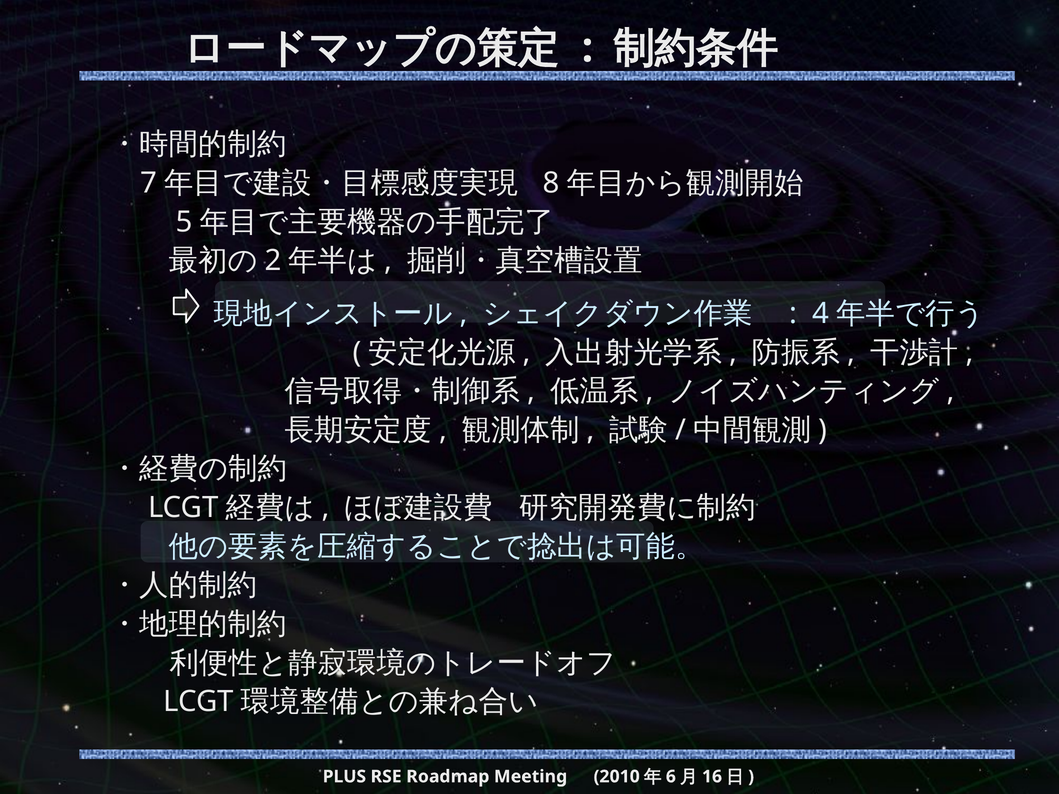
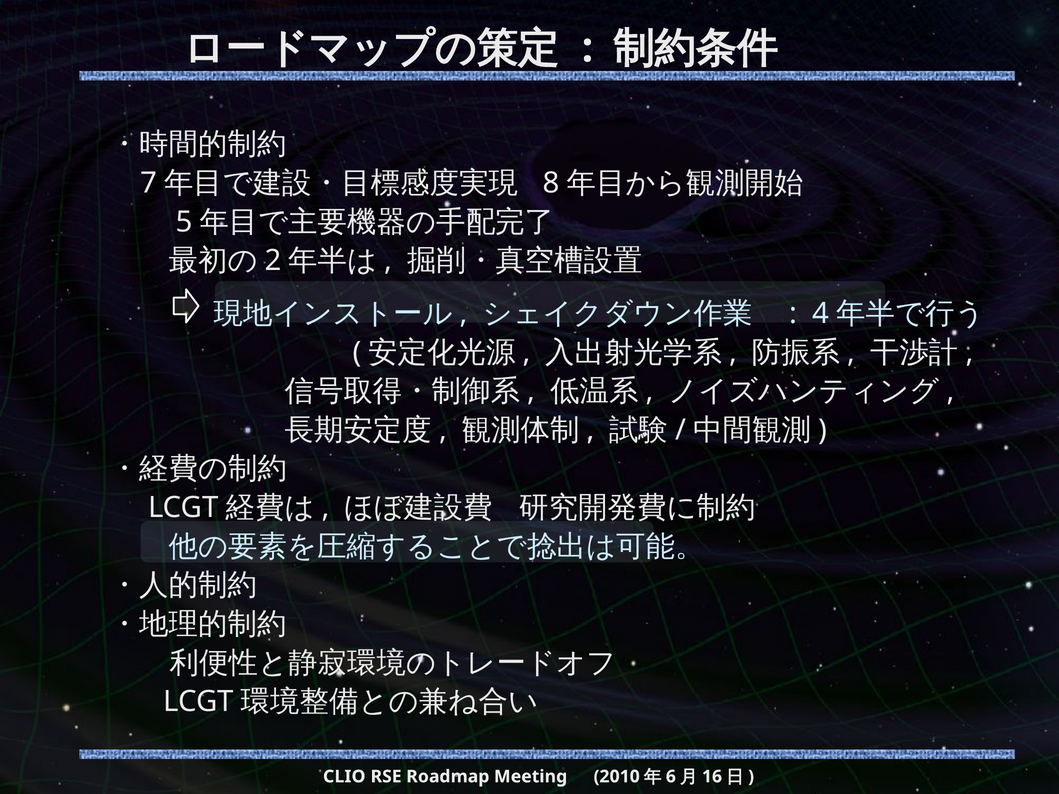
PLUS: PLUS -> CLIO (344, 777)
